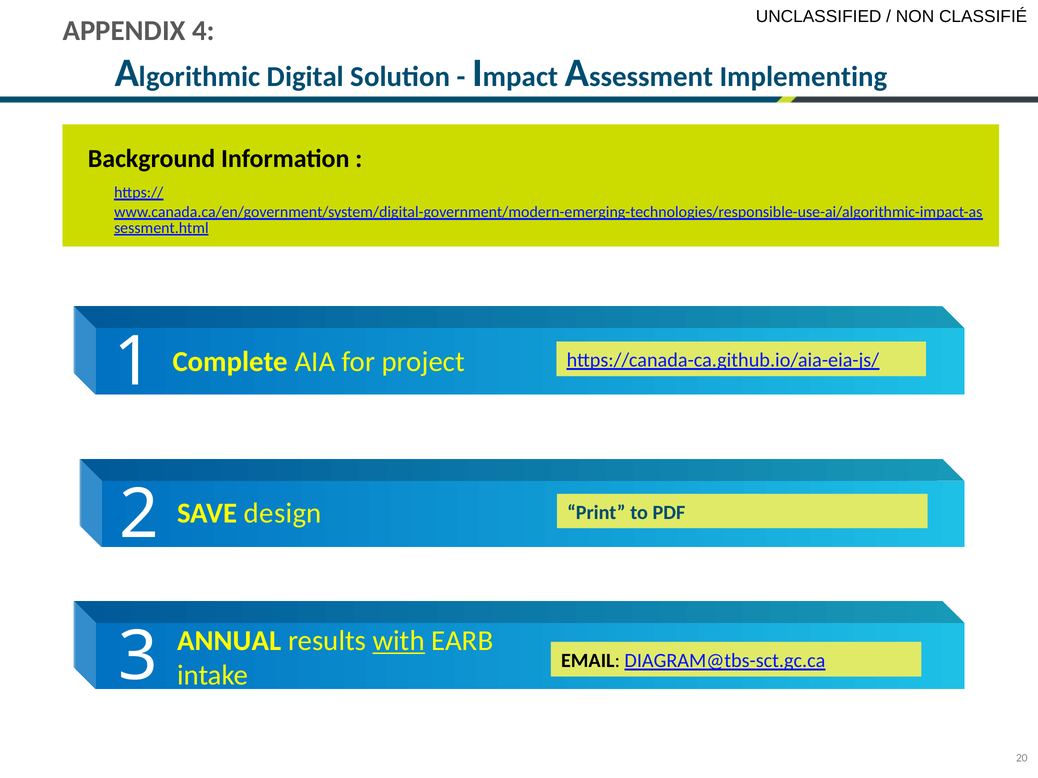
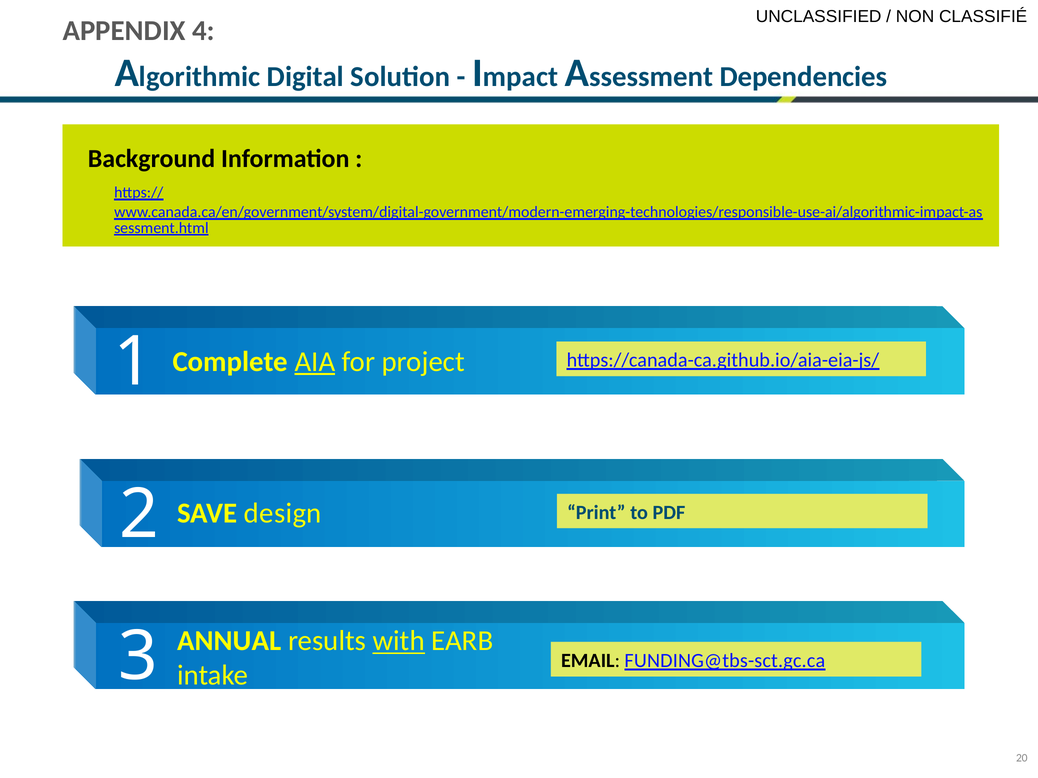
Implementing: Implementing -> Dependencies (803, 77)
AIA underline: none -> present (315, 362)
DIAGRAM@tbs-sct.gc.ca: DIAGRAM@tbs-sct.gc.ca -> FUNDING@tbs-sct.gc.ca (725, 661)
